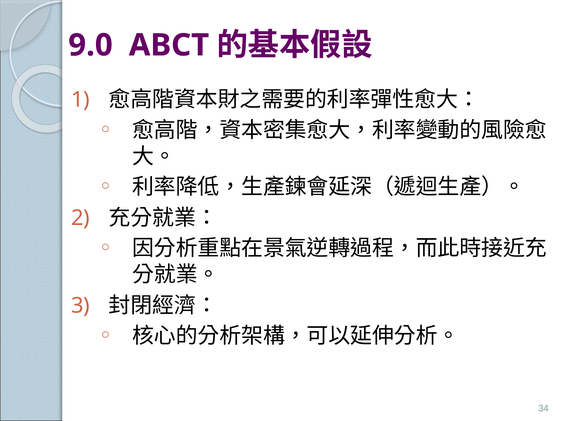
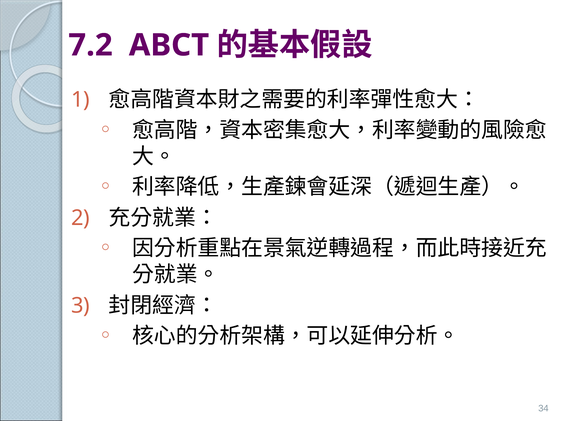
9.0: 9.0 -> 7.2 (90, 45)
